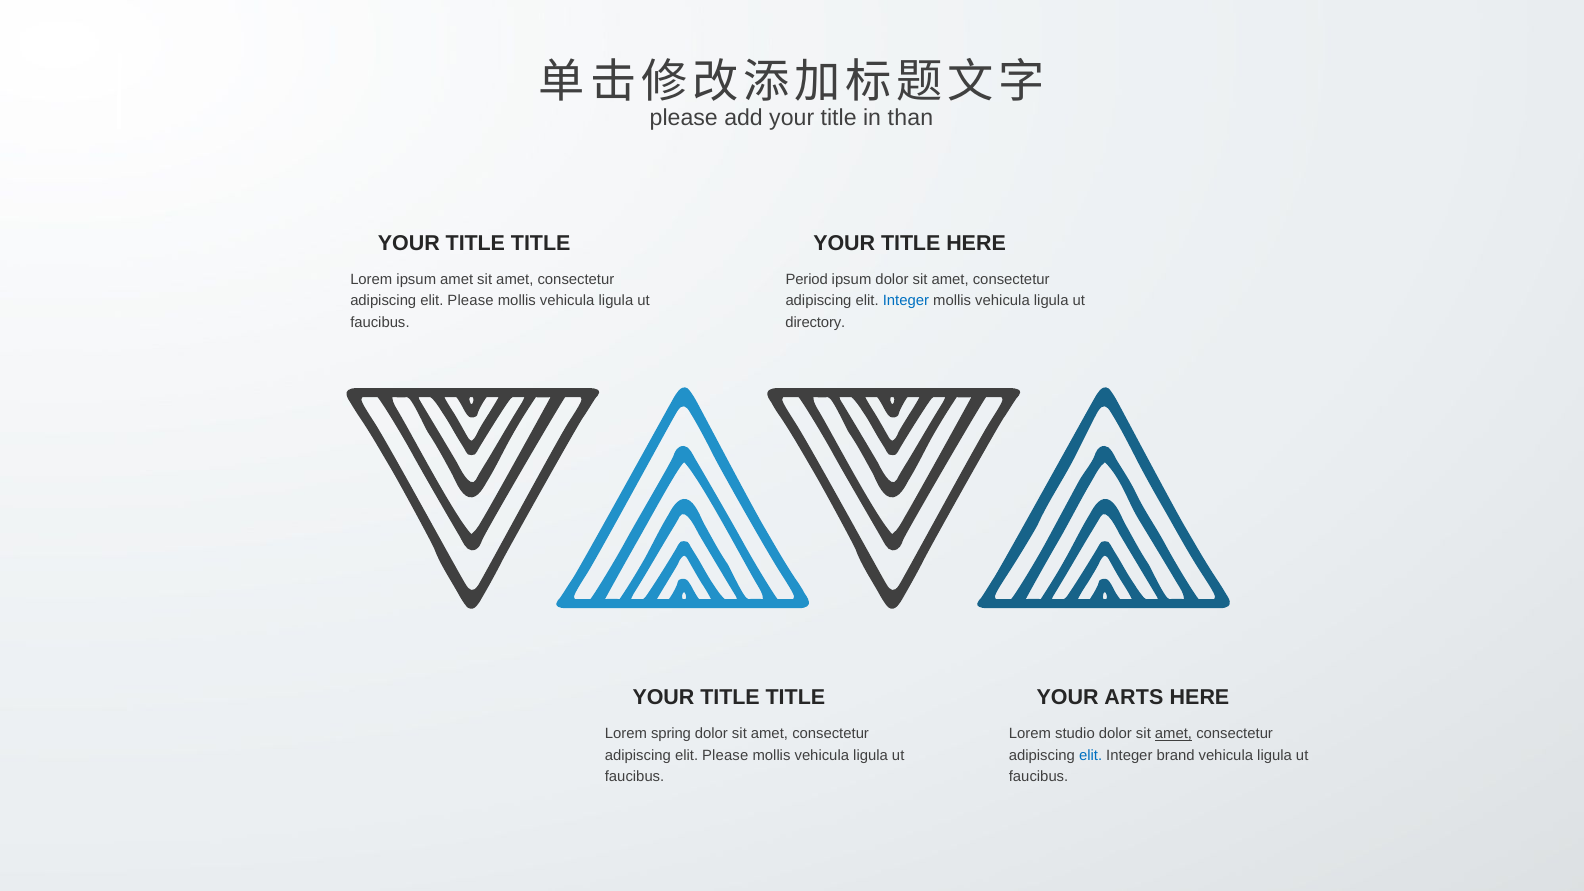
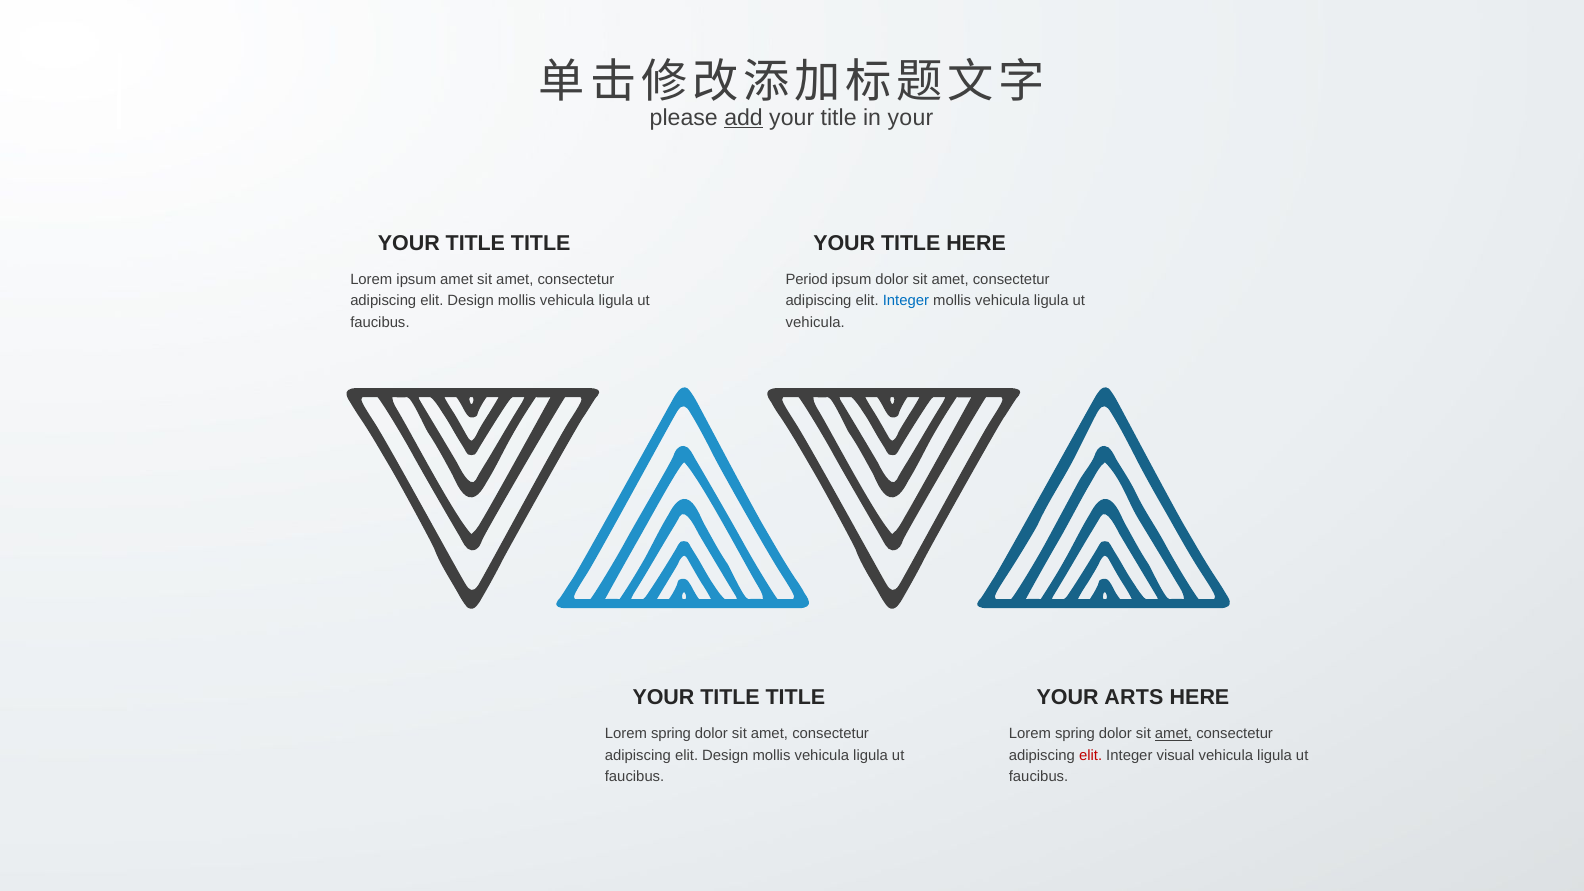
add underline: none -> present (744, 118)
in than: than -> your (911, 118)
Please: Please -> Design (471, 301)
directory: directory -> vehicula (815, 322)
studio: studio -> spring (1075, 734)
Please: Please -> Design (725, 755)
elit colour: blue -> red (1091, 755)
brand: brand -> visual (1176, 755)
